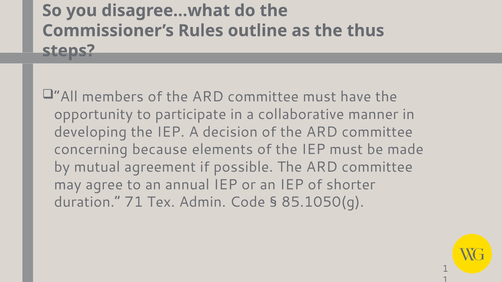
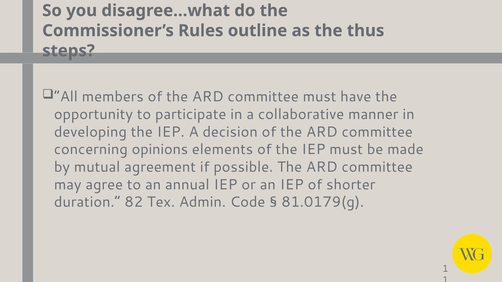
because: because -> opinions (160, 150)
71: 71 -> 82 (134, 202)
85.1050(g: 85.1050(g -> 81.0179(g (323, 202)
